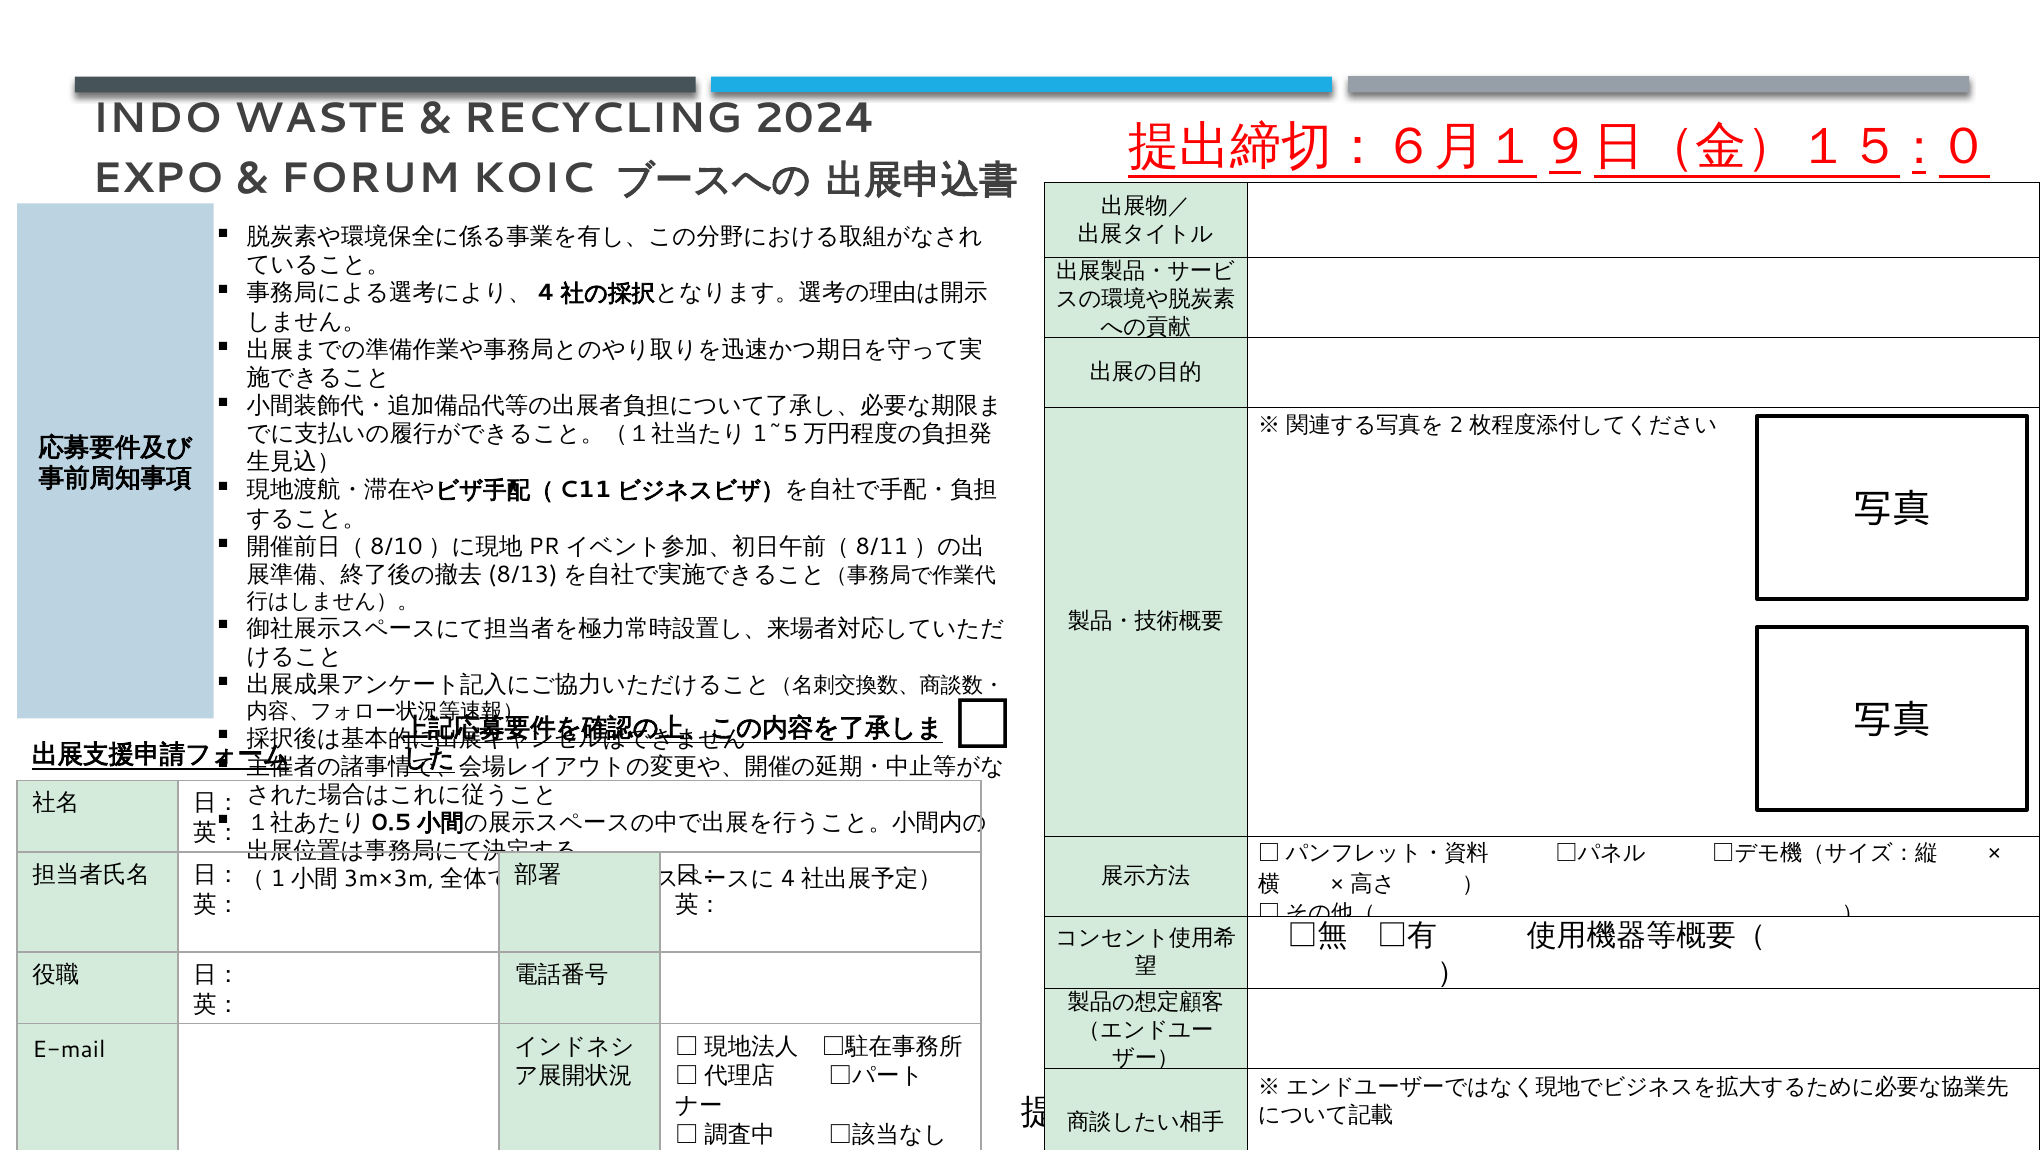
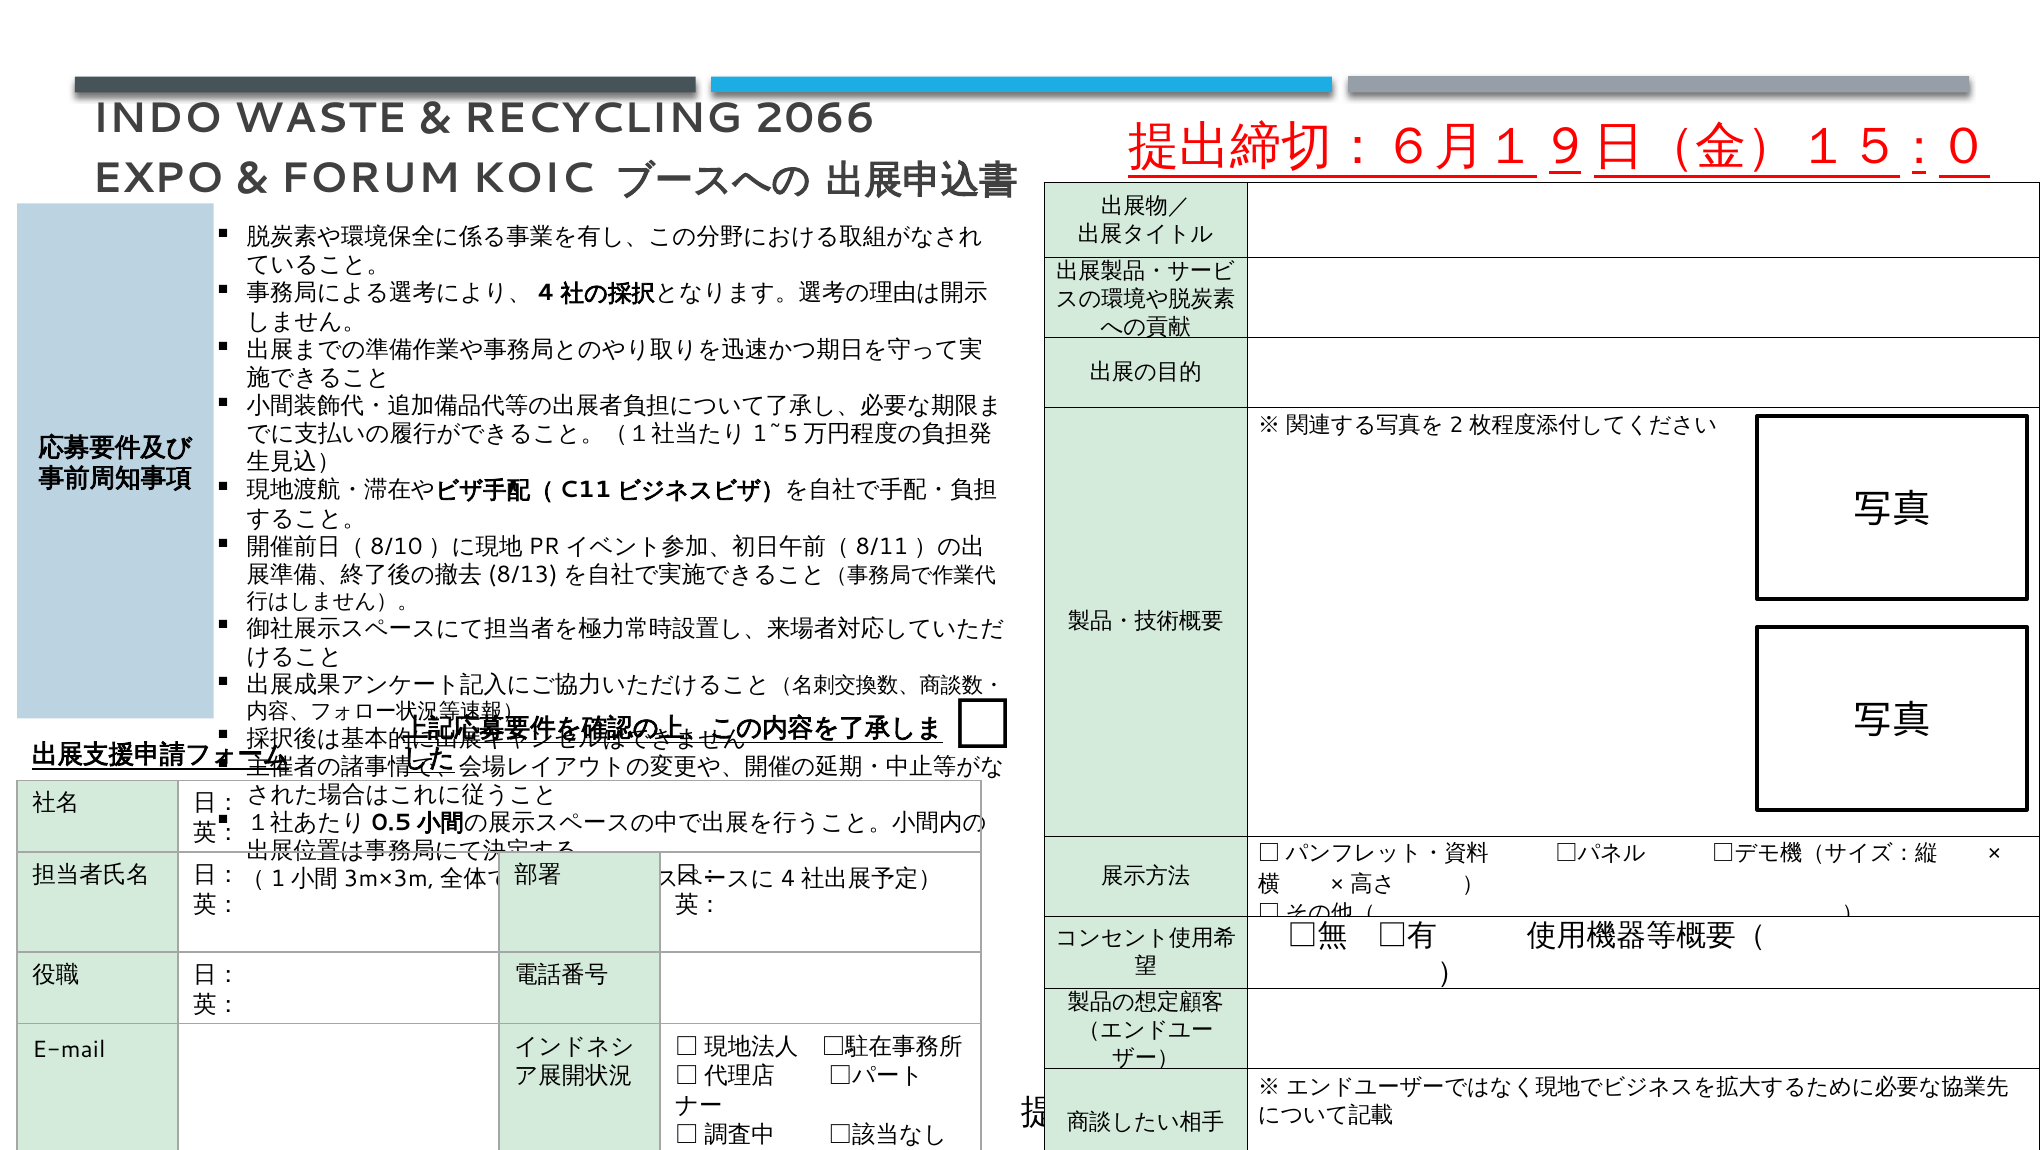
2024: 2024 -> 2066 (815, 119)
